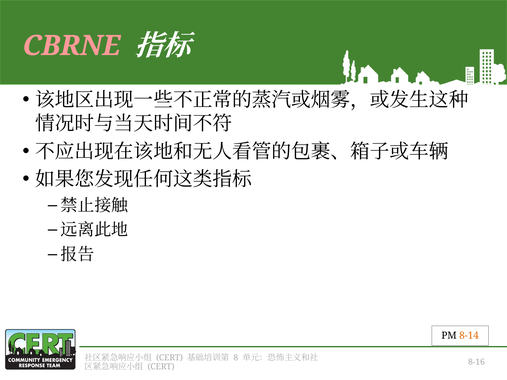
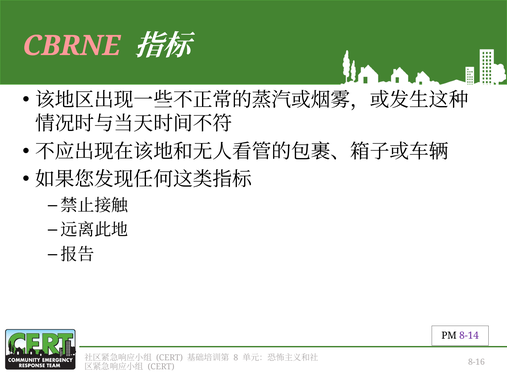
8-14 colour: orange -> purple (469, 336)
